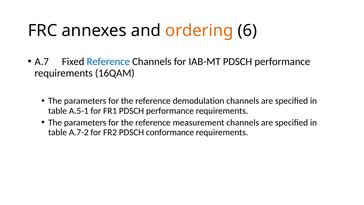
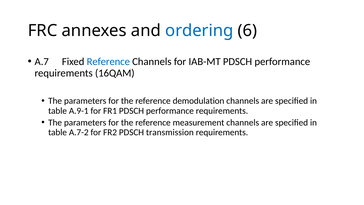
ordering colour: orange -> blue (199, 31)
A.5-1: A.5-1 -> A.9-1 (79, 111)
conformance: conformance -> transmission (170, 132)
